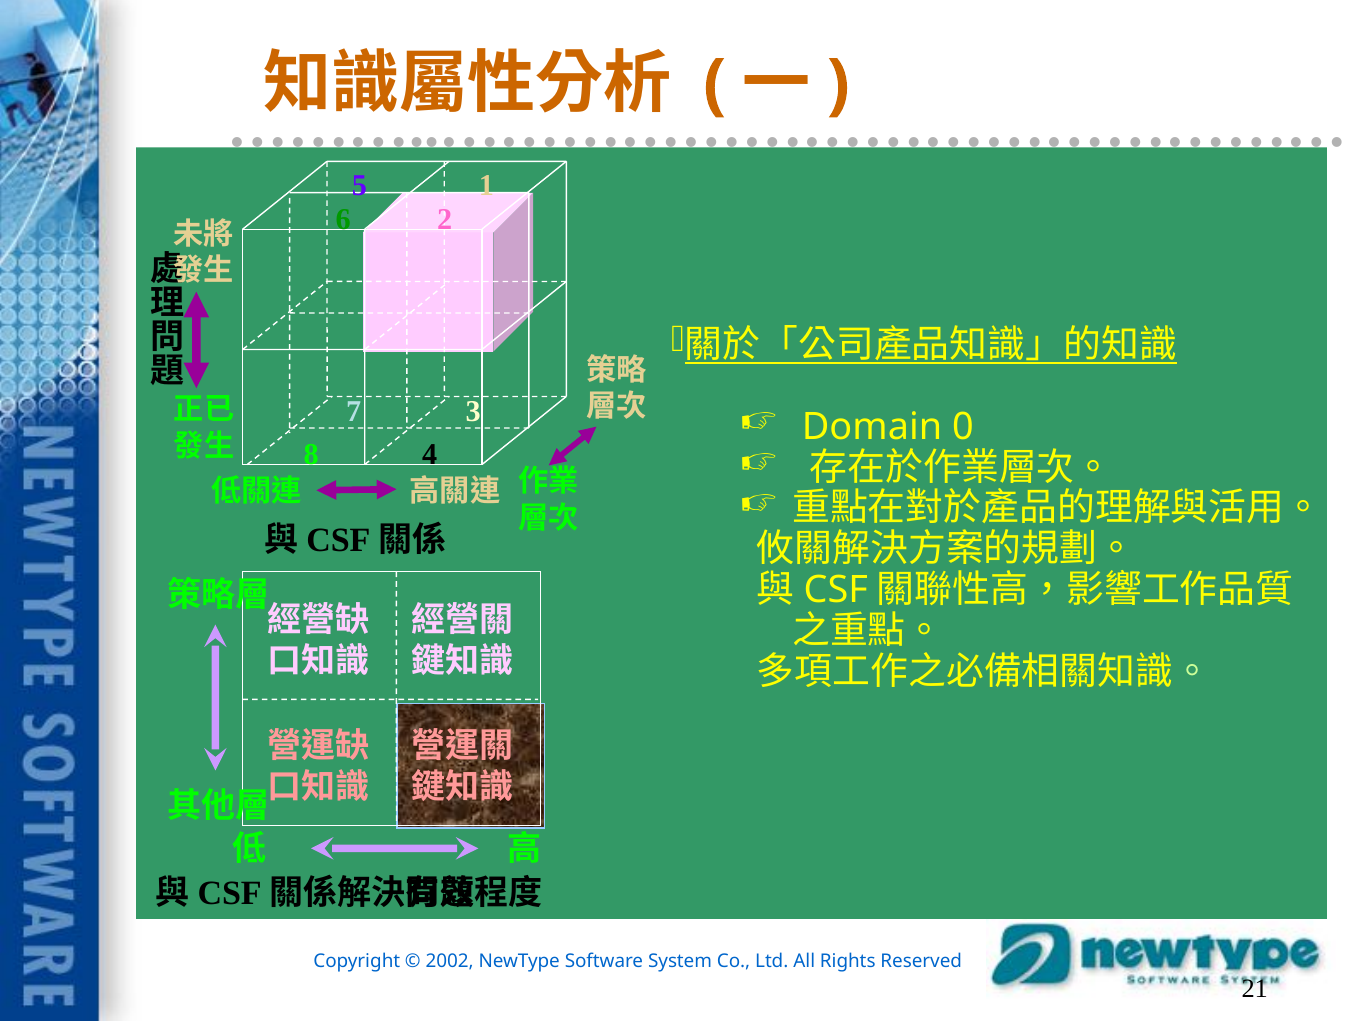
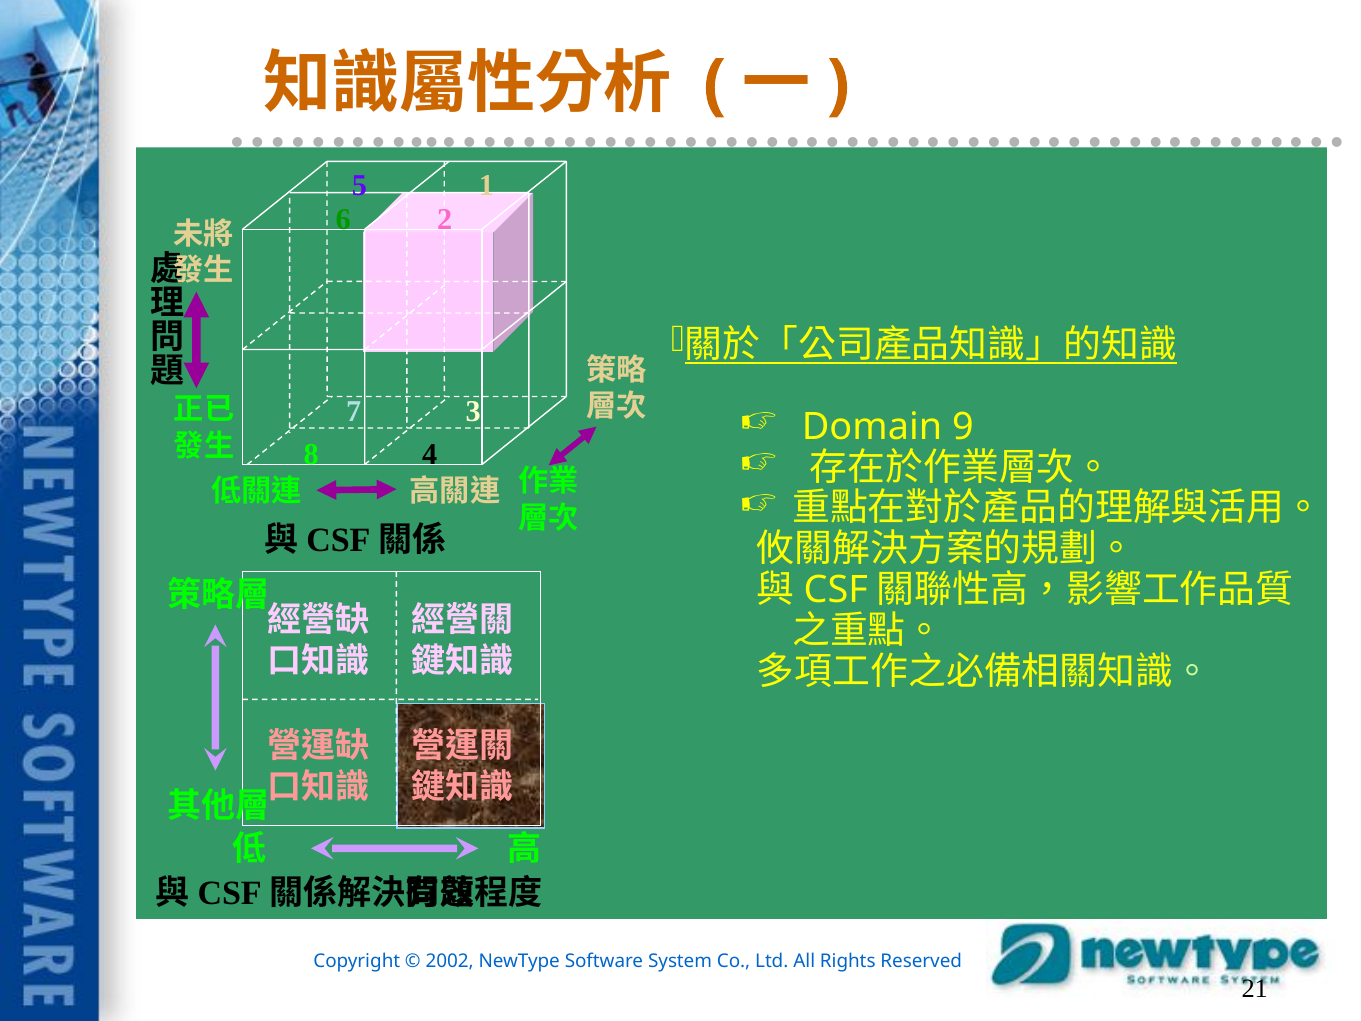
0: 0 -> 9 (963, 427)
